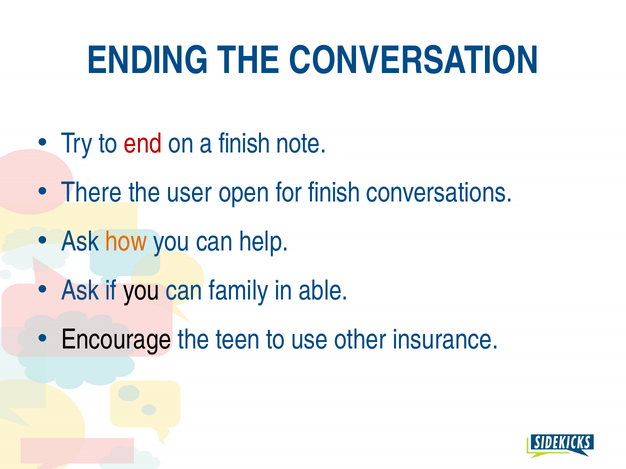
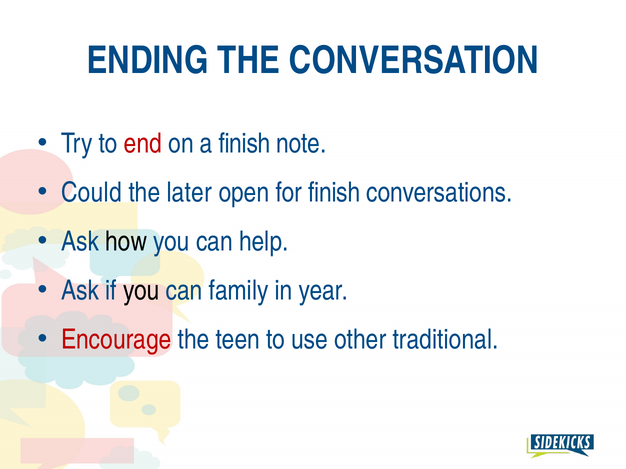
There: There -> Could (92, 193)
user: user -> later (189, 193)
how colour: orange -> black (126, 242)
able: able -> year (324, 291)
Encourage colour: black -> red (116, 340)
insurance: insurance -> traditional (446, 340)
